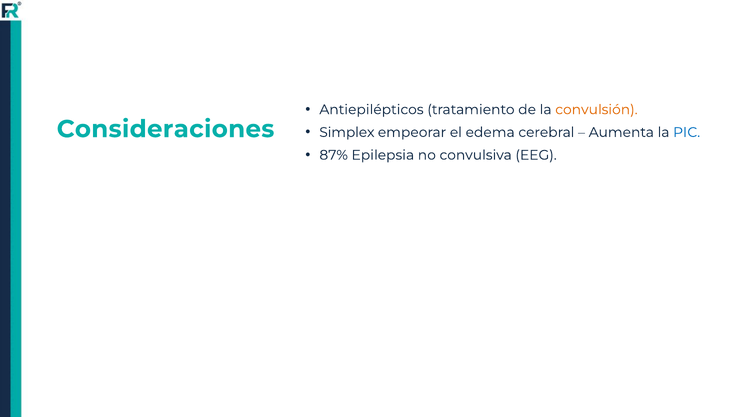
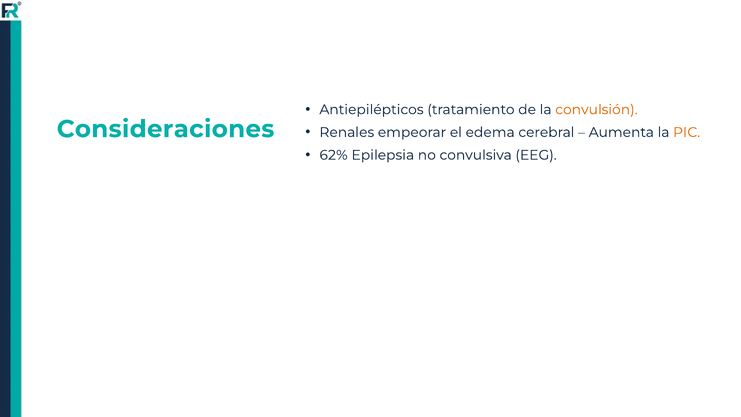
Simplex: Simplex -> Renales (347, 132)
PIC colour: blue -> orange (687, 132)
87%: 87% -> 62% (334, 155)
